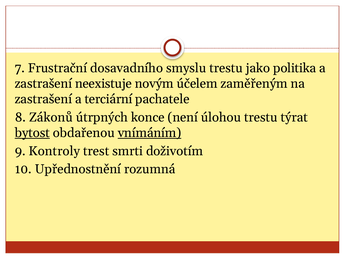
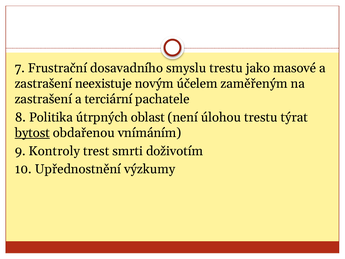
politika: politika -> masové (295, 68)
Zákonů: Zákonů -> Politika (51, 117)
konce: konce -> oblast (148, 117)
vnímáním underline: present -> none (150, 133)
rozumná: rozumná -> výzkumy (150, 169)
